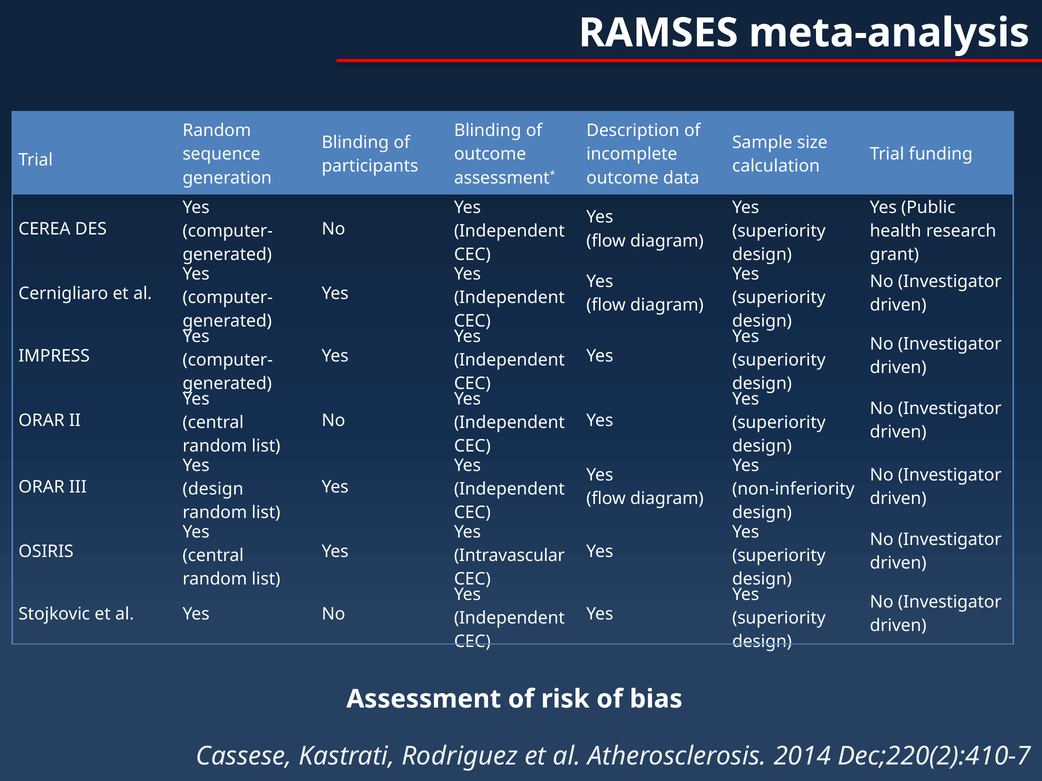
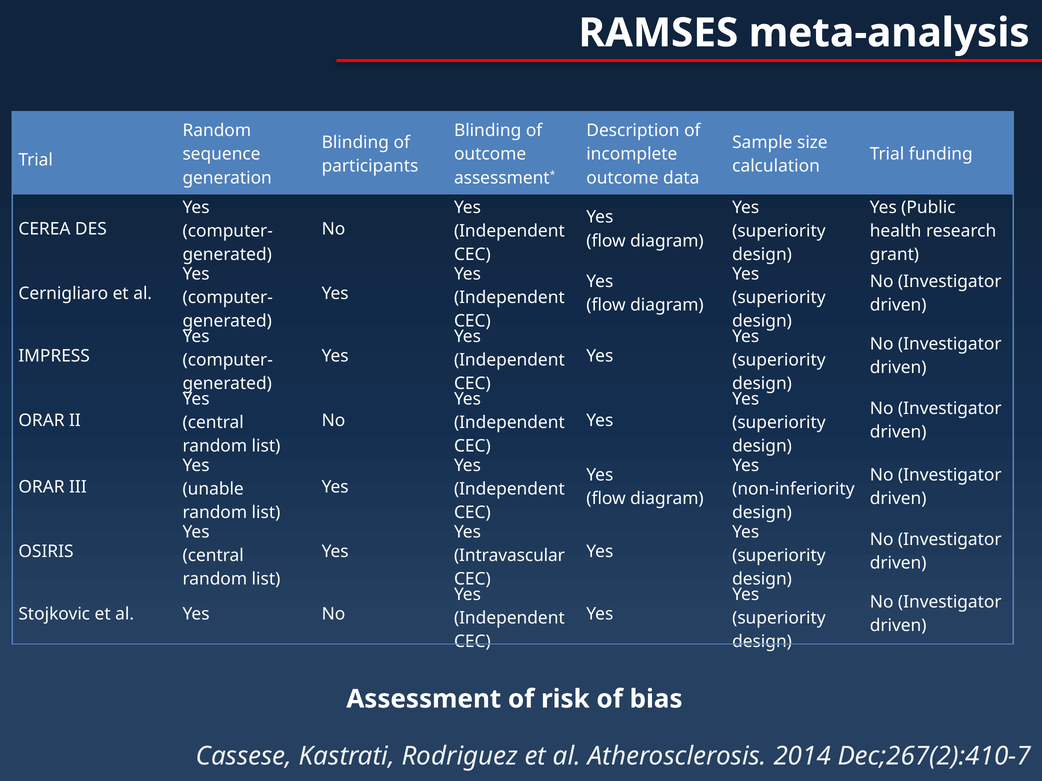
design: design -> unable (213, 489)
Dec;220(2):410-7: Dec;220(2):410-7 -> Dec;267(2):410-7 (934, 757)
